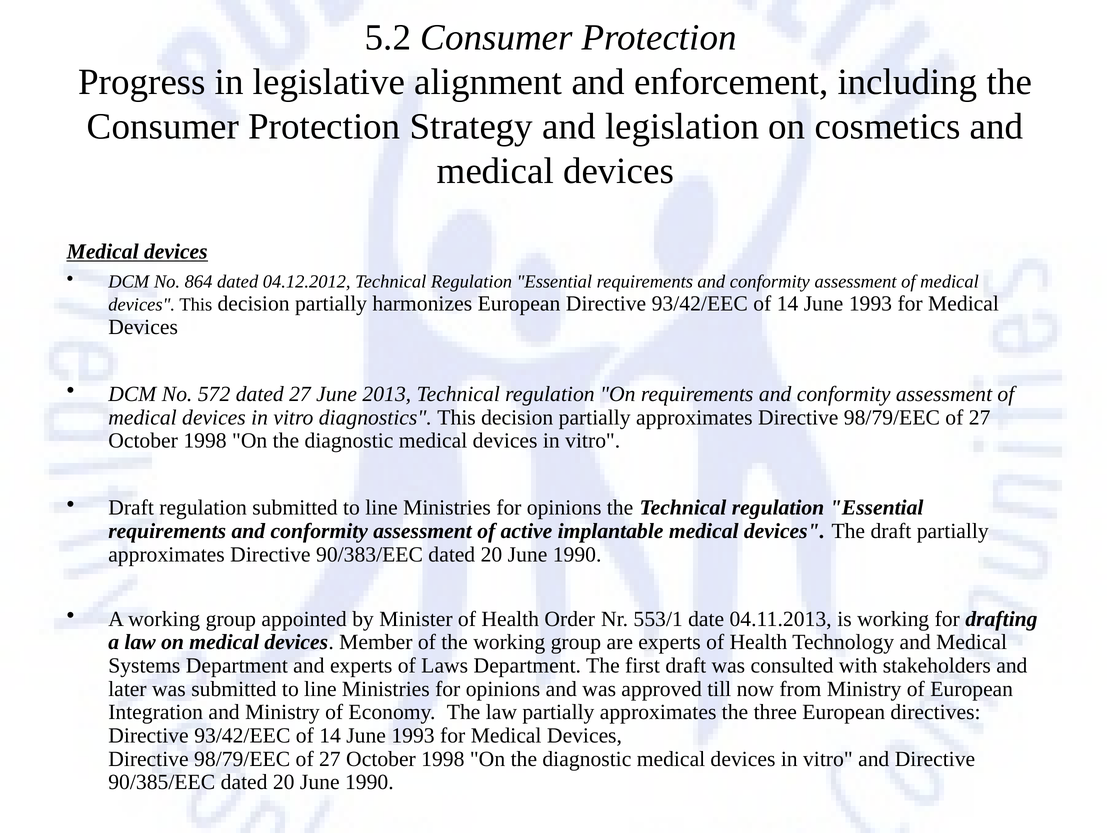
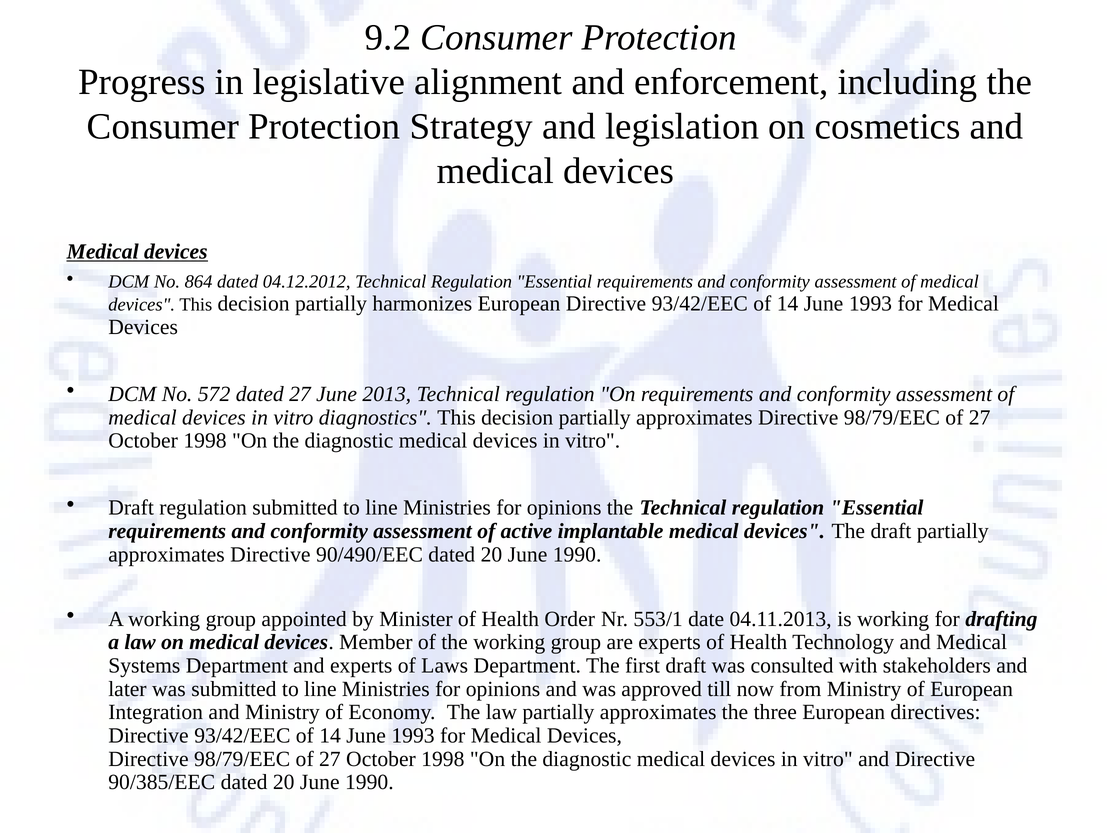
5.2: 5.2 -> 9.2 (388, 38)
90/383/EEC: 90/383/EEC -> 90/490/EEC (370, 555)
